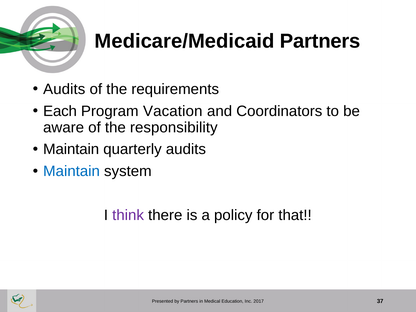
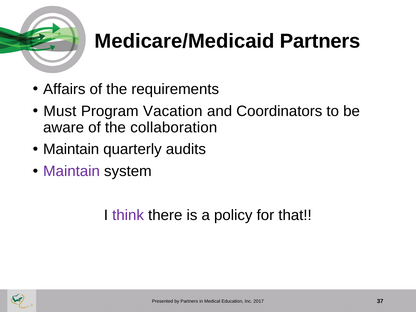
Audits: Audits -> Affairs (64, 89)
Each: Each -> Must (60, 111)
responsibility: responsibility -> collaboration (174, 127)
Maintain colour: blue -> purple (72, 171)
